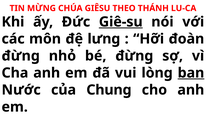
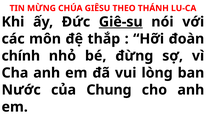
lưng: lưng -> thắp (104, 39)
đừng: đừng -> chính (21, 56)
ban underline: present -> none (191, 73)
